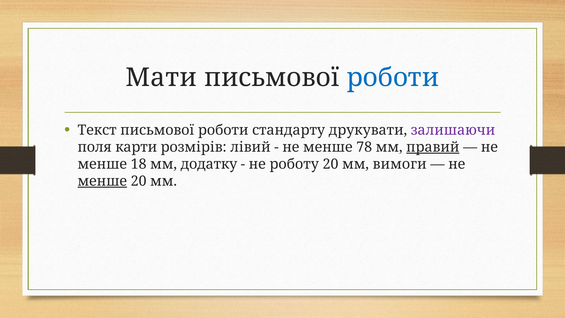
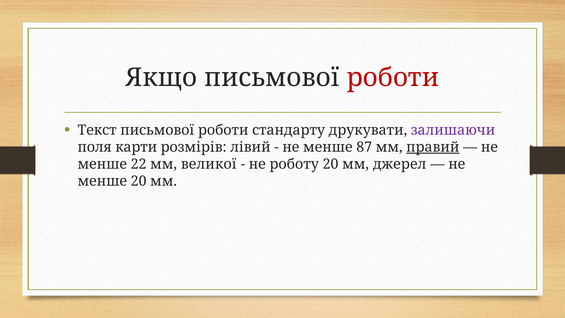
Мати: Мати -> Якщо (161, 78)
роботи colour: blue -> red (393, 78)
78: 78 -> 87 (364, 147)
18: 18 -> 22 (139, 164)
додатку: додатку -> великої (209, 164)
вимоги: вимоги -> джерел (400, 164)
менше underline: present -> none (102, 181)
